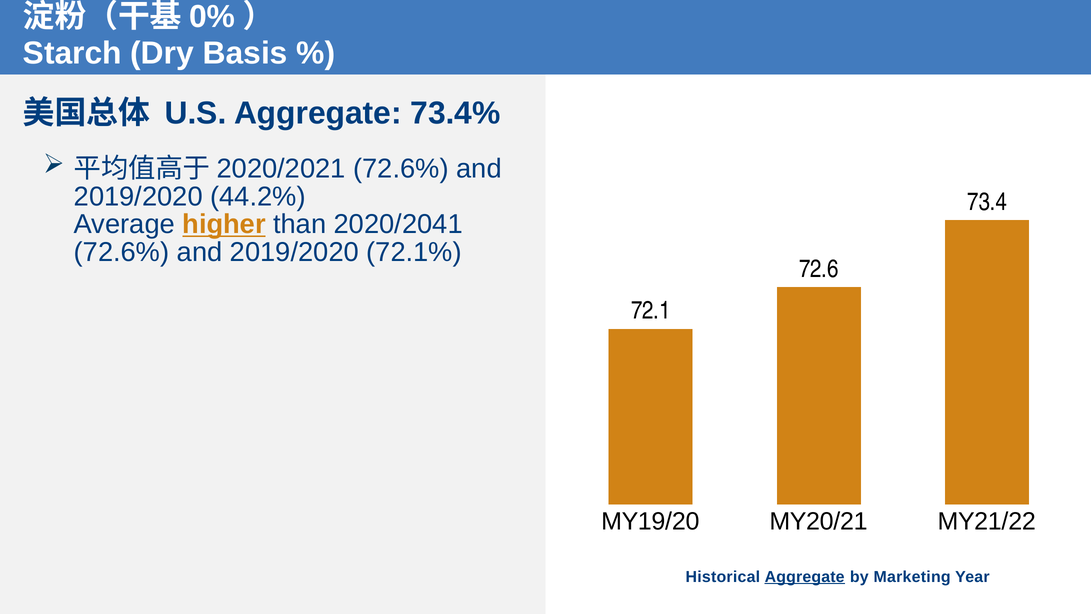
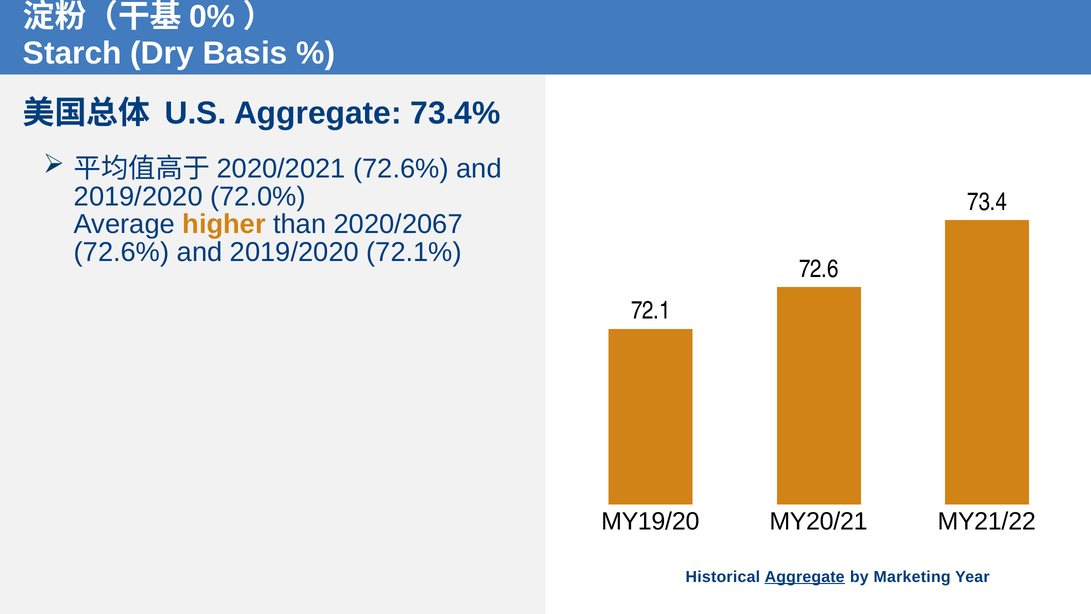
44.2%: 44.2% -> 72.0% (258, 197)
higher underline: present -> none (224, 224)
2020/2041: 2020/2041 -> 2020/2067 (398, 224)
